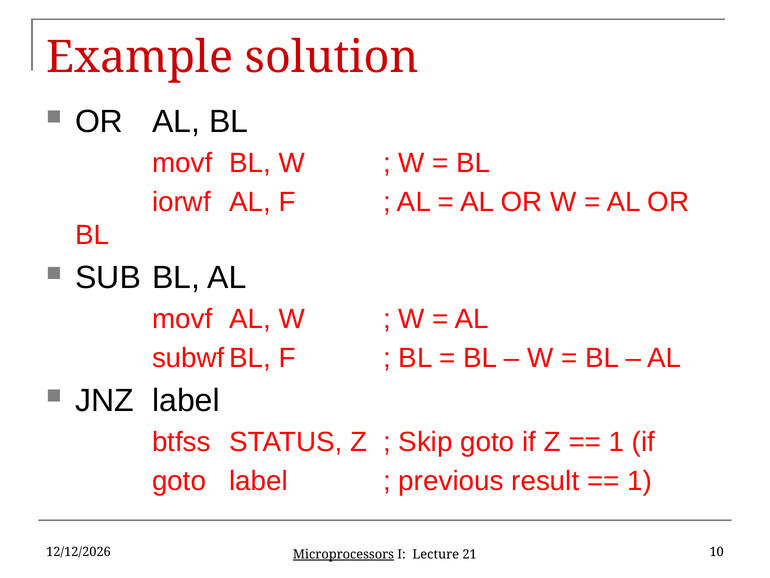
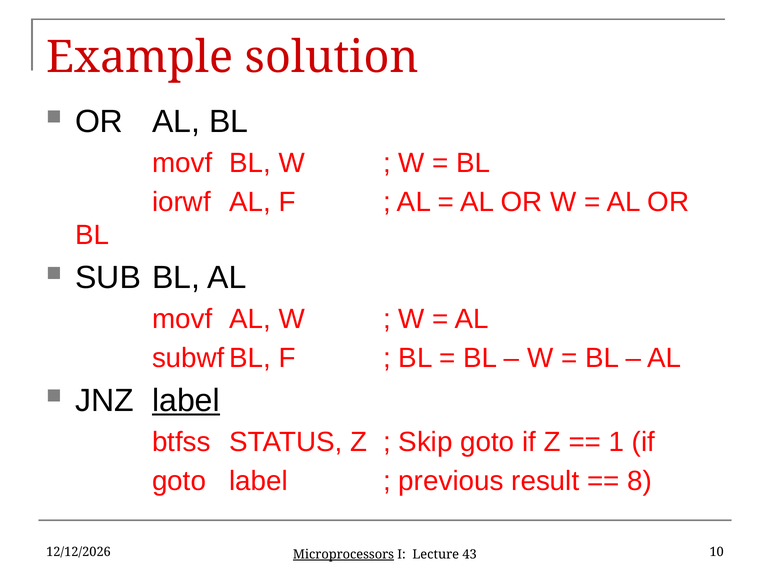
label underline: none -> present (186, 400)
1: 1 -> 8 (640, 480)
21: 21 -> 43 (470, 554)
